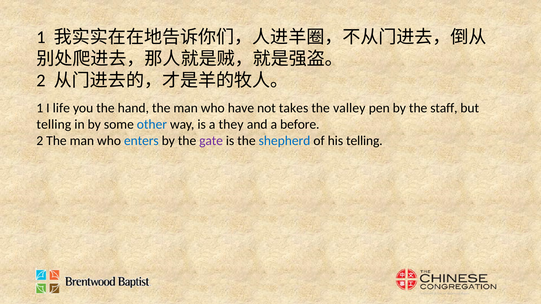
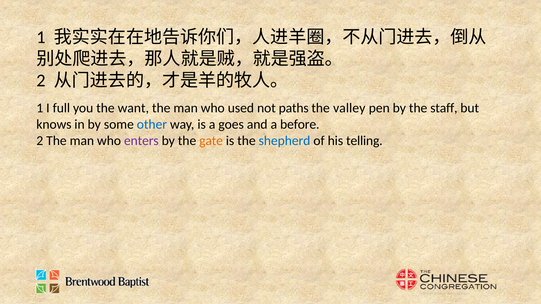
life: life -> full (61, 108)
hand: hand -> want (133, 108)
have: have -> used (241, 108)
takes: takes -> paths (294, 108)
telling: telling -> knows (54, 124)
they: they -> goes (231, 124)
enters colour: blue -> purple (141, 141)
gate colour: purple -> orange (211, 141)
